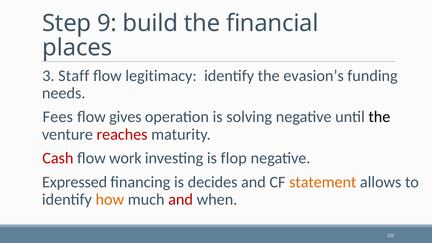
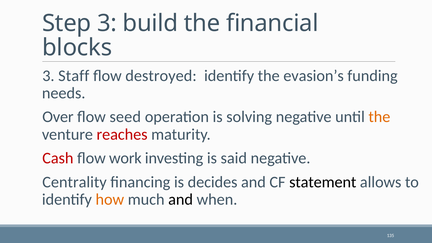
Step 9: 9 -> 3 (107, 23)
places: places -> blocks (77, 48)
legitimacy: legitimacy -> destroyed (161, 76)
Fees: Fees -> Over (58, 117)
gives: gives -> seed (125, 117)
the colour: black -> orange (379, 117)
flop: flop -> said (234, 158)
Expressed: Expressed -> Centrality (74, 182)
statement colour: orange -> black (323, 182)
and colour: red -> black (181, 200)
